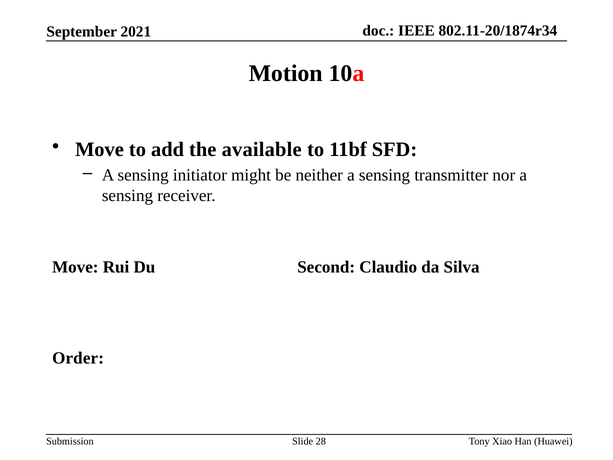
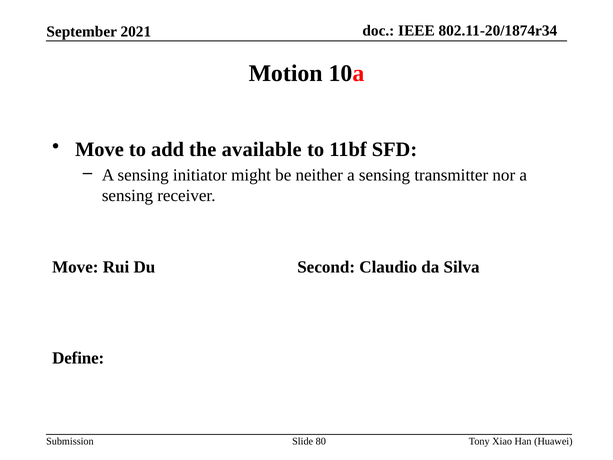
Order: Order -> Define (78, 358)
28: 28 -> 80 (321, 441)
